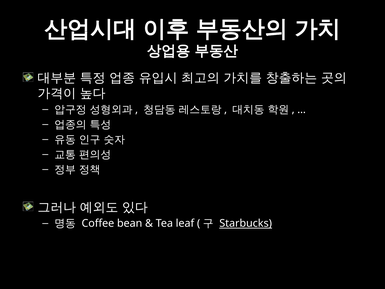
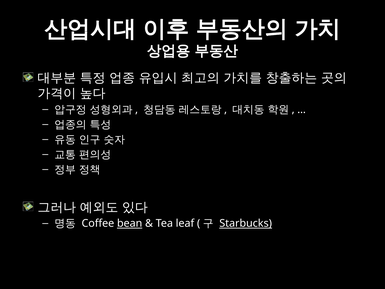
bean underline: none -> present (130, 223)
